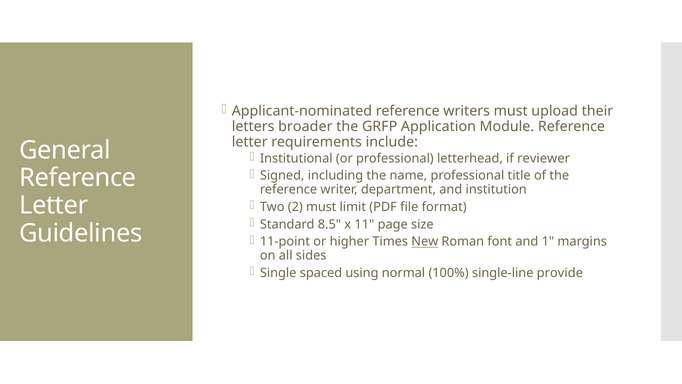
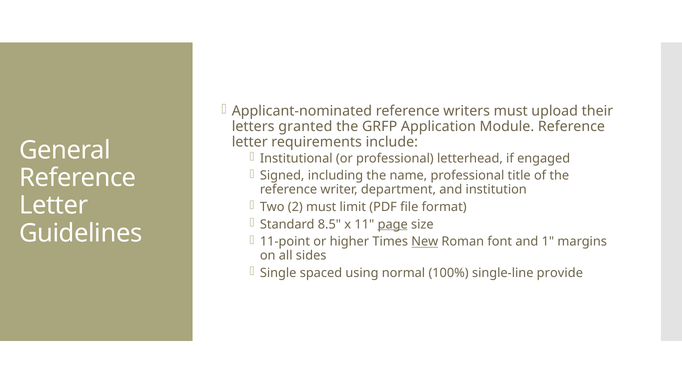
broader: broader -> granted (305, 126)
reviewer: reviewer -> engaged (544, 158)
page underline: none -> present (393, 224)
